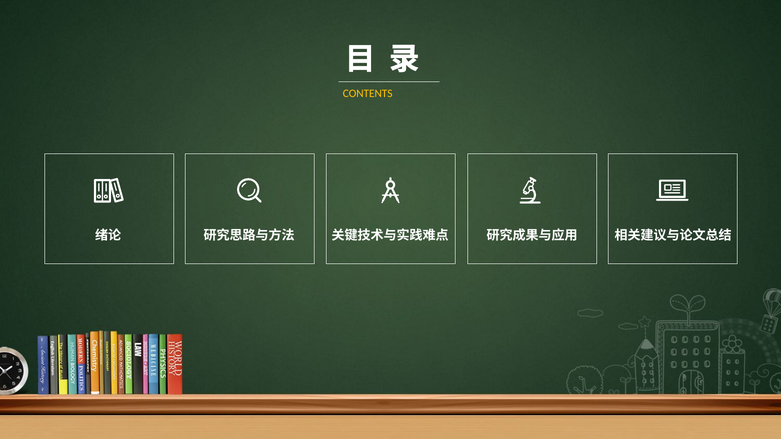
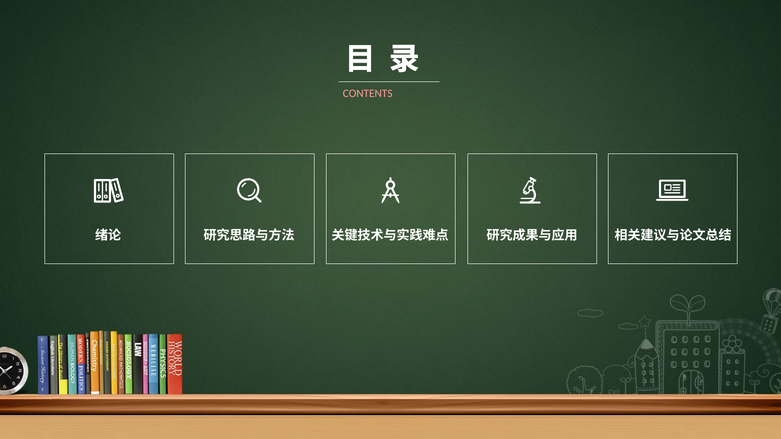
CONTENTS colour: yellow -> pink (368, 94)
